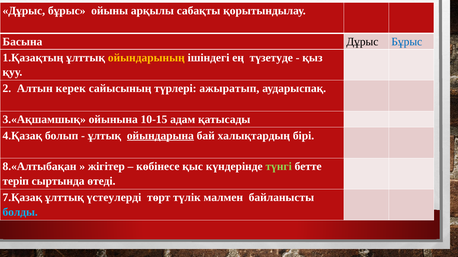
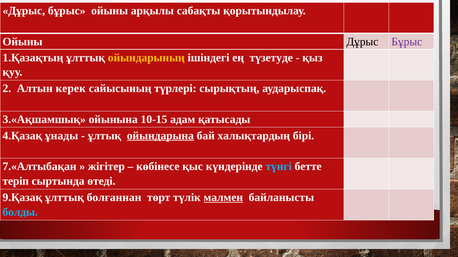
Басына: Басына -> Ойыны (23, 42)
Бұрыс colour: blue -> purple (407, 42)
ажыратып: ажыратып -> сырықтың (229, 89)
болып: болып -> ұнады (62, 136)
8.«Алтыбақан: 8.«Алтыбақан -> 7.«Алтыбақан (40, 167)
түнгі colour: light green -> light blue (279, 167)
7.Қазақ: 7.Қазақ -> 9.Қазақ (22, 198)
үстеулерді: үстеулерді -> болғаннан (114, 198)
малмен underline: none -> present (223, 198)
